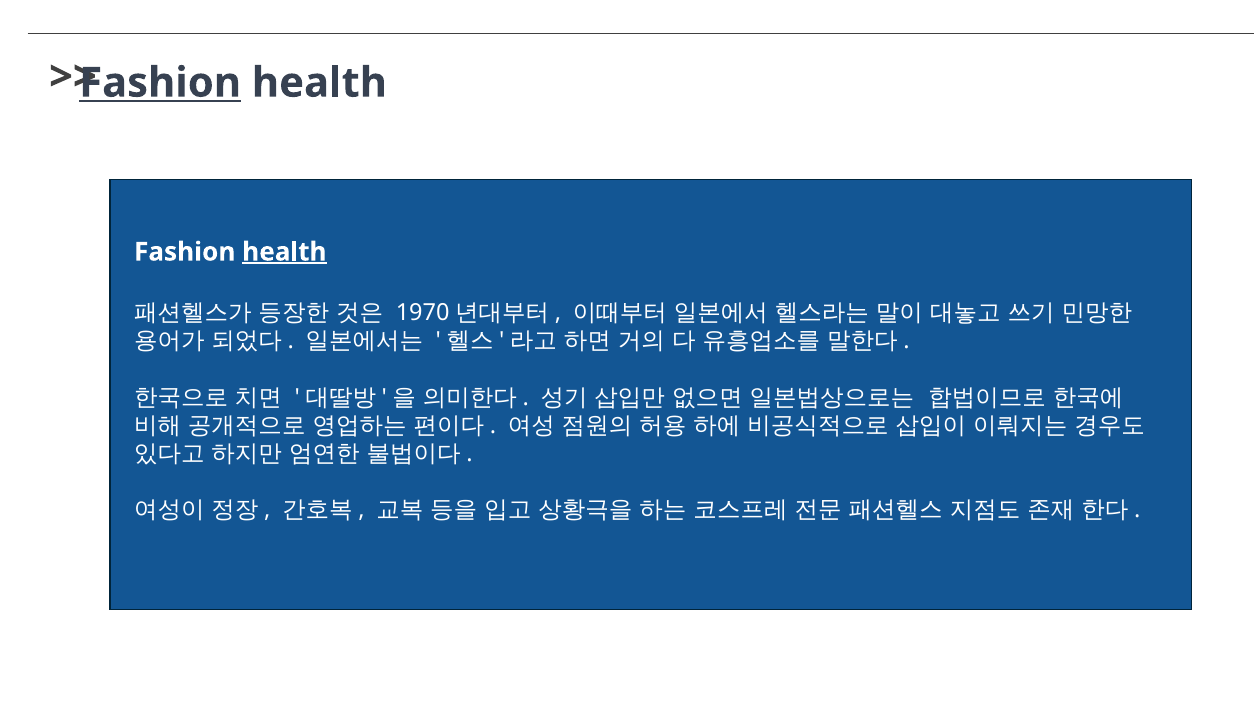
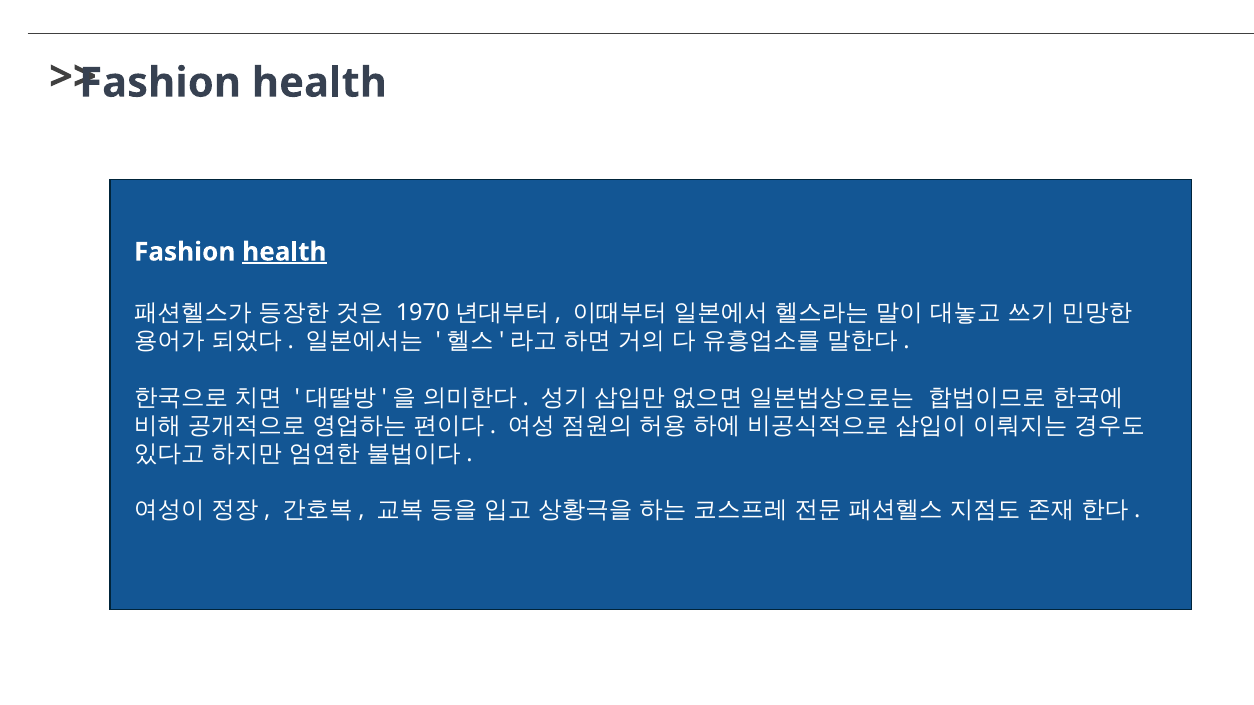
Fashion underline: present -> none (160, 83)
